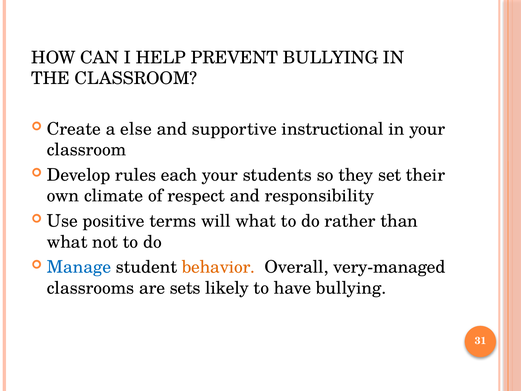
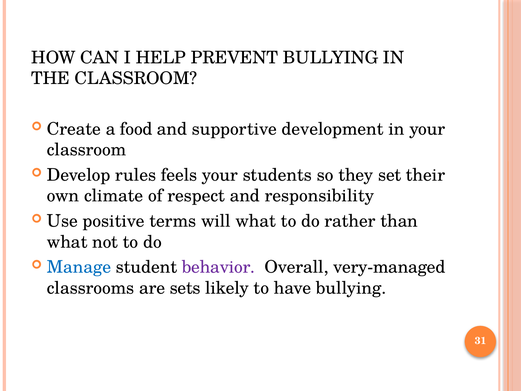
else: else -> food (136, 129)
instructional: instructional -> development (333, 129)
each: each -> feels (179, 175)
behavior colour: orange -> purple (218, 267)
